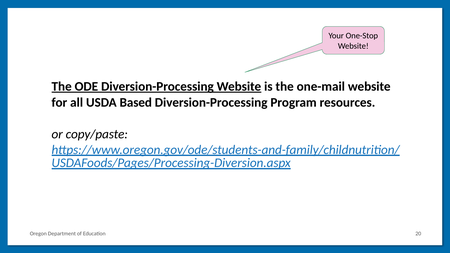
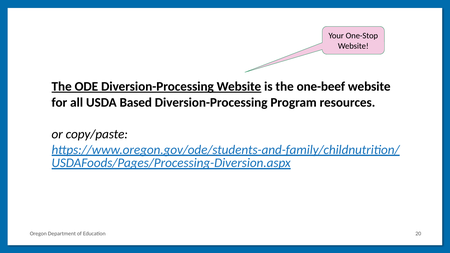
one-mail: one-mail -> one-beef (321, 87)
